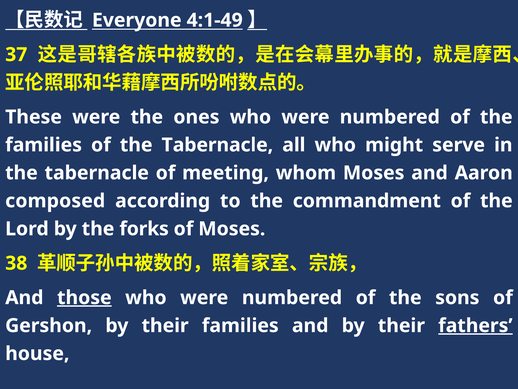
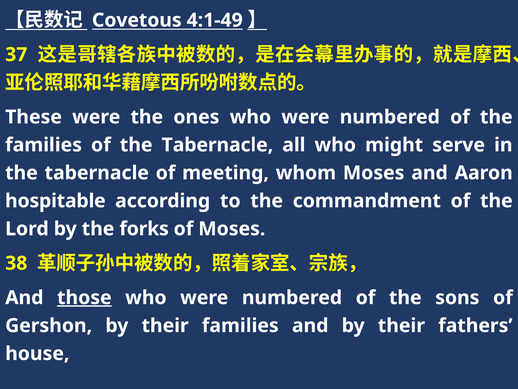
Everyone: Everyone -> Covetous (137, 20)
composed: composed -> hospitable (55, 201)
fathers underline: present -> none (475, 325)
